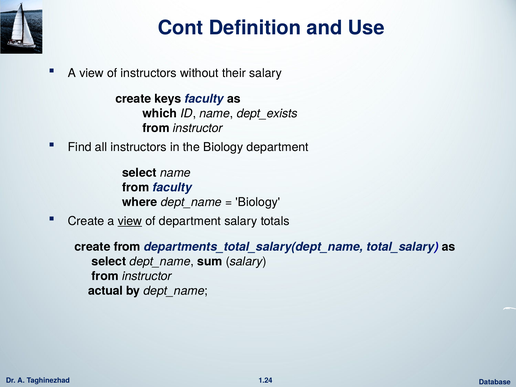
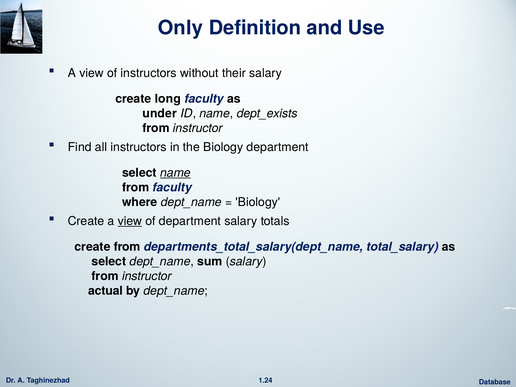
Cont: Cont -> Only (180, 28)
keys: keys -> long (168, 99)
which: which -> under (160, 114)
name underline: none -> present (175, 173)
